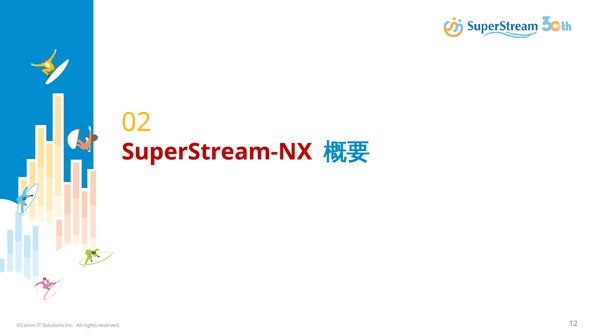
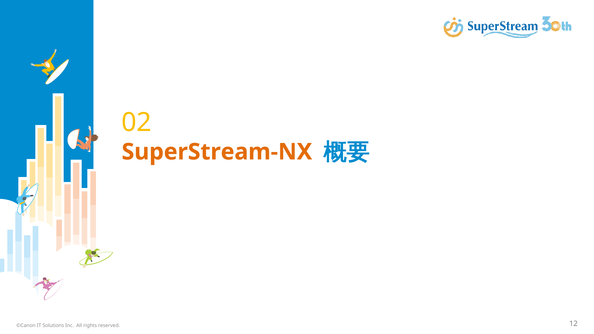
SuperStream-NX colour: red -> orange (217, 152)
